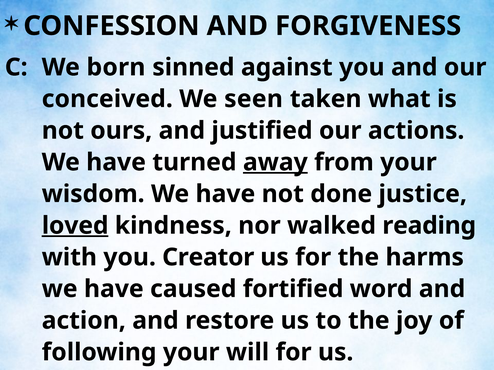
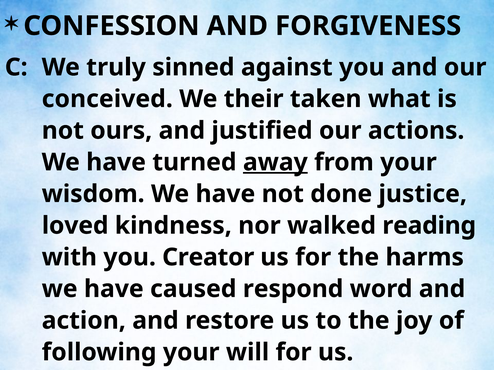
born: born -> truly (116, 67)
seen: seen -> their (254, 99)
loved underline: present -> none (75, 226)
fortified: fortified -> respond (293, 289)
